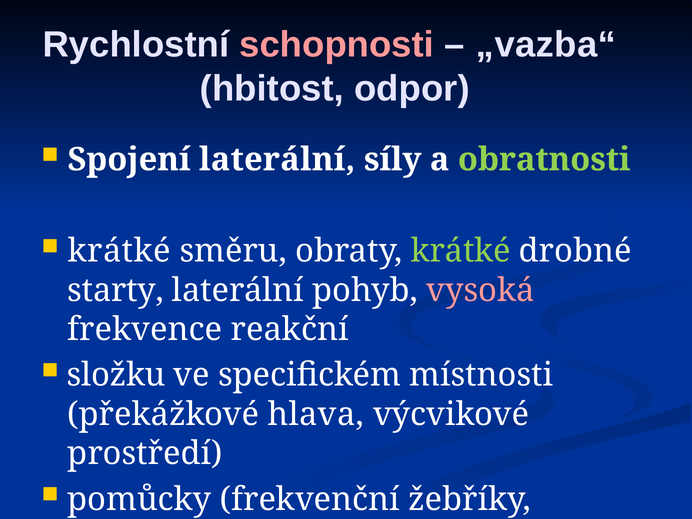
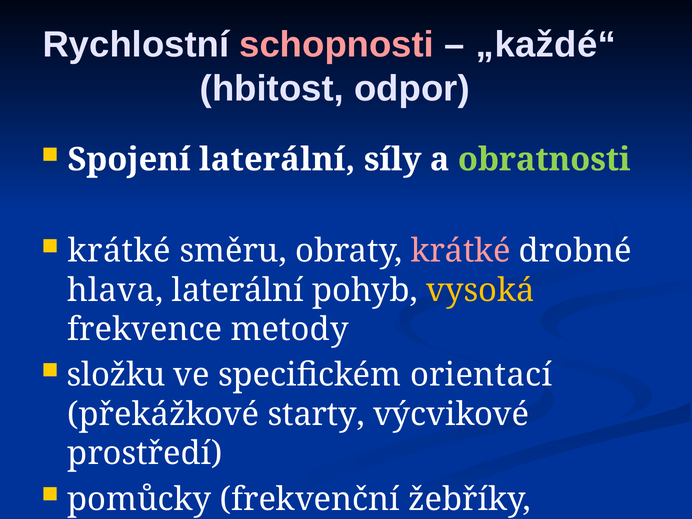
„vazba“: „vazba“ -> „každé“ (546, 45)
krátké colour: light green -> pink (461, 251)
starty: starty -> hlava (115, 290)
vysoká colour: pink -> yellow (481, 290)
reakční: reakční -> metody (290, 329)
místnosti: místnosti -> orientací (481, 375)
hlava: hlava -> starty (316, 414)
